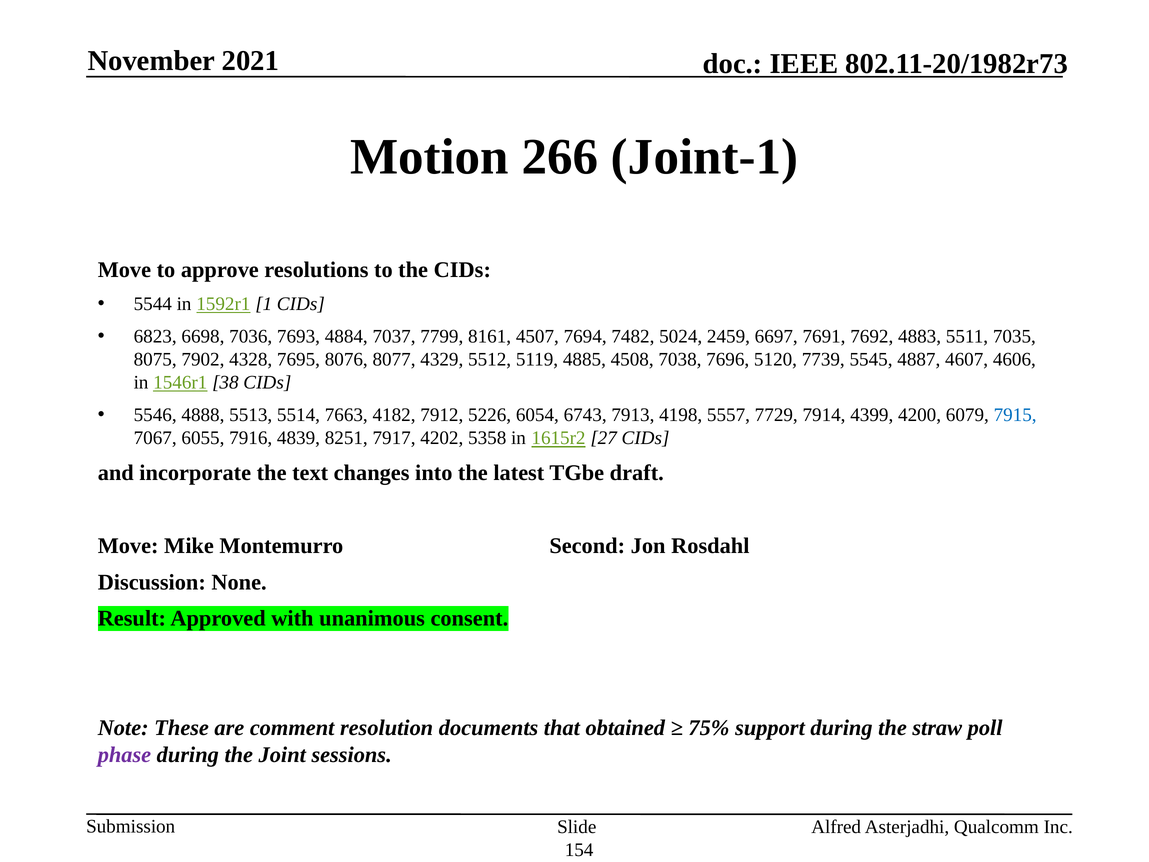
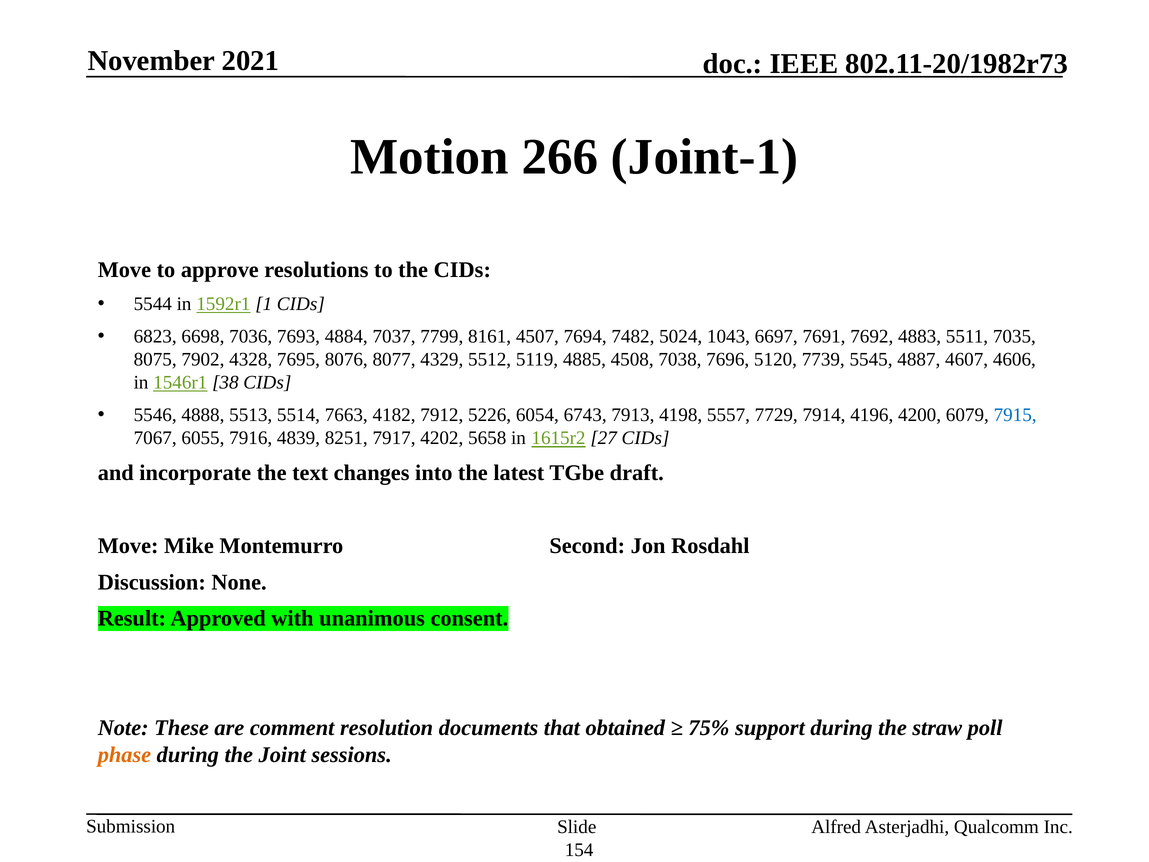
2459: 2459 -> 1043 (728, 337)
4399: 4399 -> 4196 (872, 415)
5358: 5358 -> 5658 (487, 438)
phase colour: purple -> orange (124, 754)
